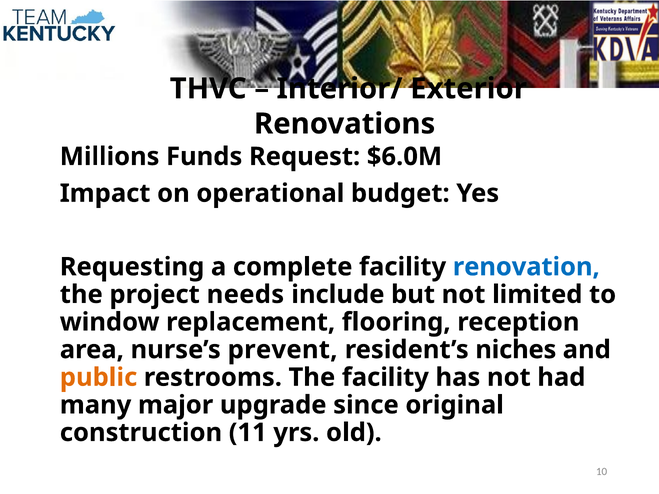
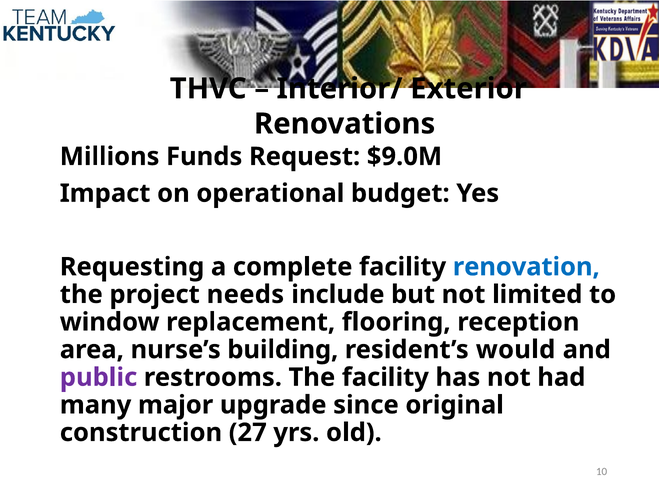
$6.0M: $6.0M -> $9.0M (404, 157)
prevent: prevent -> building (283, 350)
niches: niches -> would (516, 350)
public colour: orange -> purple (99, 378)
11: 11 -> 27 (248, 433)
